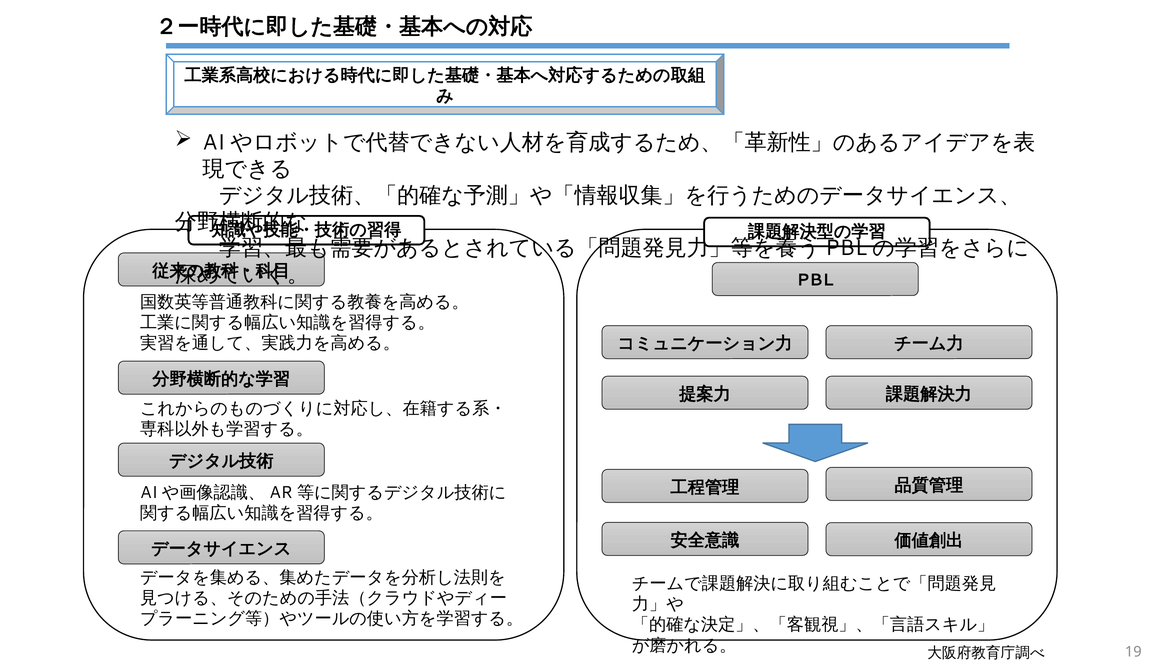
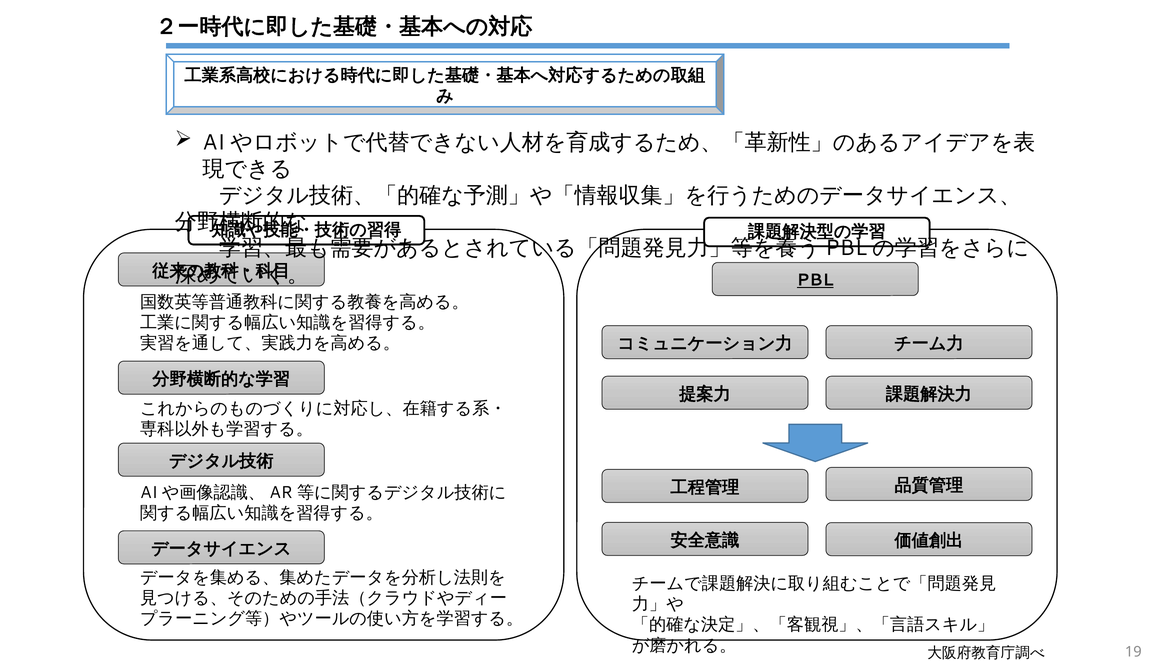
PBL underline: none -> present (815, 280)
